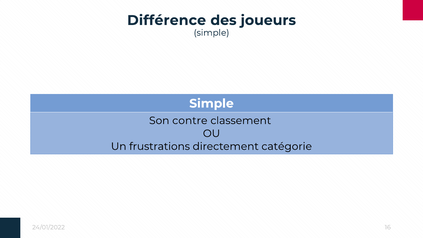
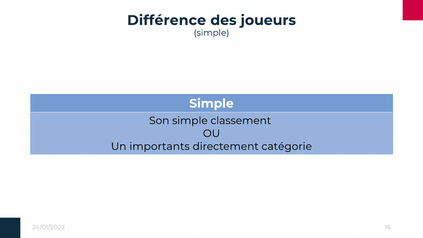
Son contre: contre -> simple (190, 121)
frustrations: frustrations -> importants (160, 146)
